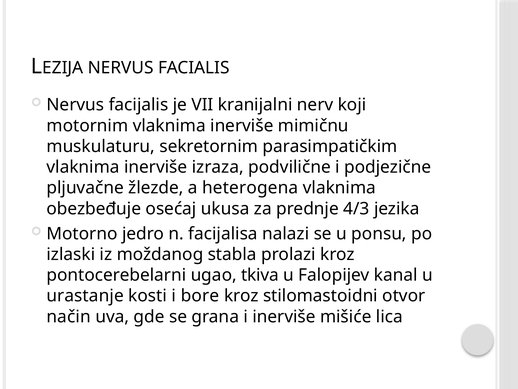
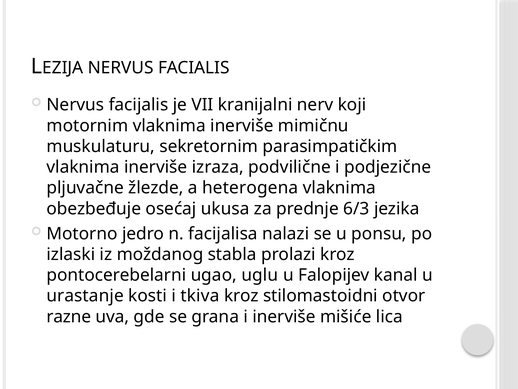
4/3: 4/3 -> 6/3 (356, 208)
tkiva: tkiva -> uglu (260, 275)
bore: bore -> tkiva (200, 296)
način: način -> razne (69, 316)
